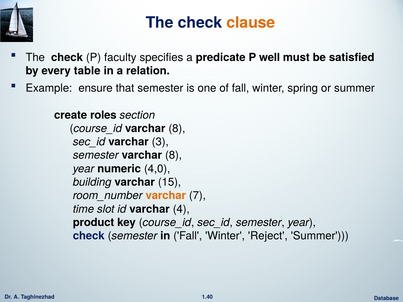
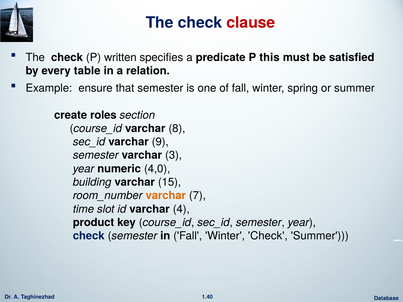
clause colour: orange -> red (251, 23)
faculty: faculty -> written (120, 57)
well: well -> this (269, 57)
3: 3 -> 9 (160, 142)
semester varchar 8: 8 -> 3 (174, 155)
Winter Reject: Reject -> Check (268, 236)
